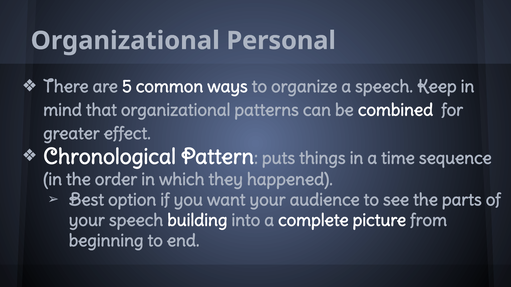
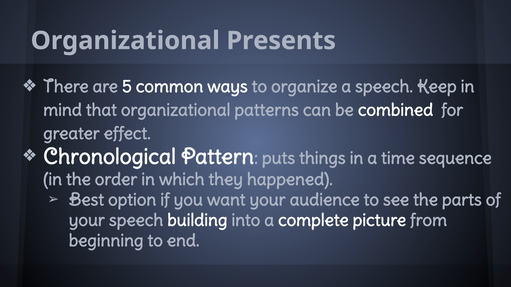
Personal: Personal -> Presents (281, 41)
